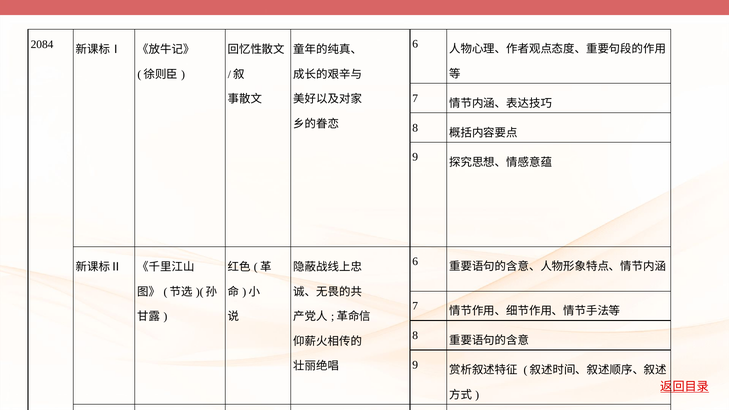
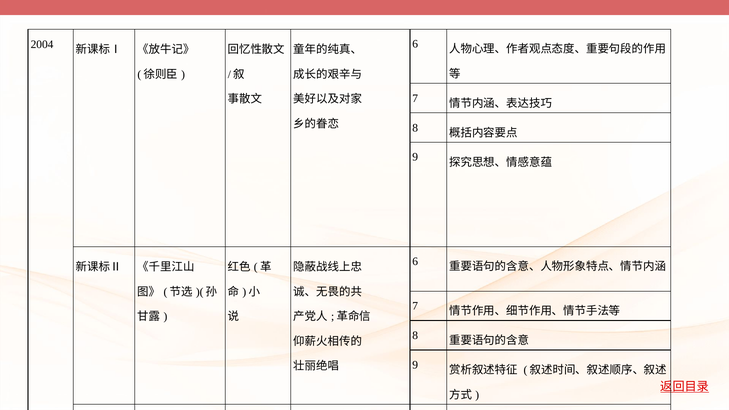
2084: 2084 -> 2004 (42, 44)
